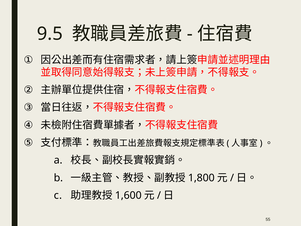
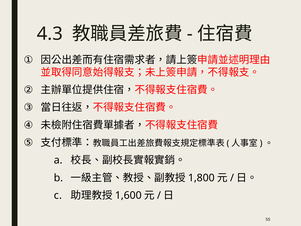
9.5: 9.5 -> 4.3 (50, 34)
